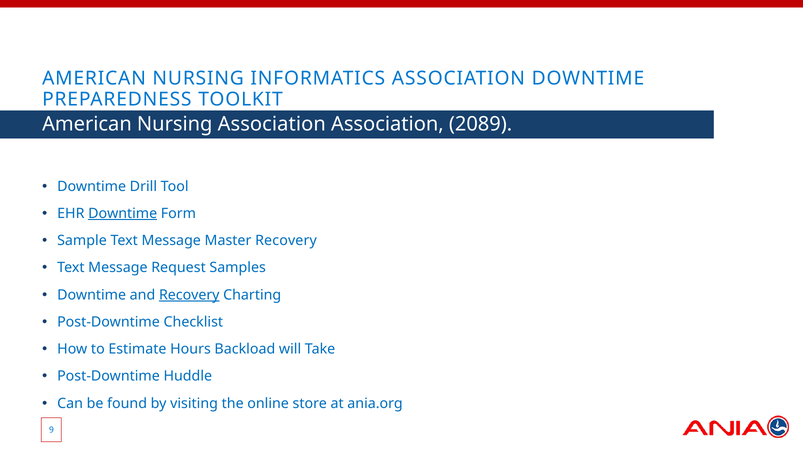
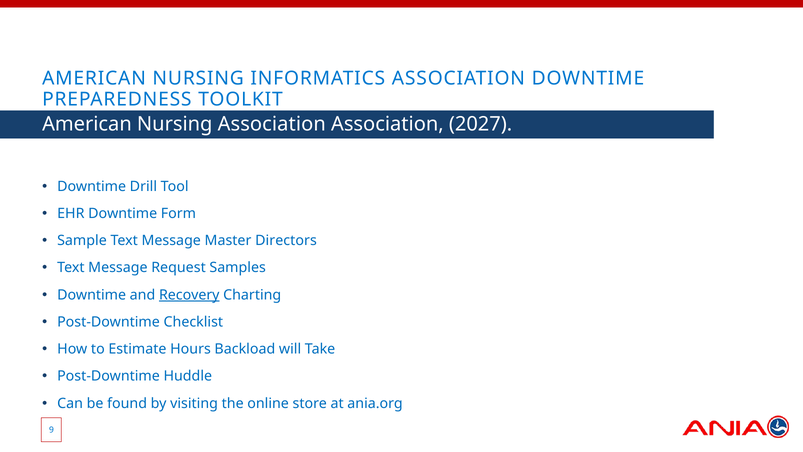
2089: 2089 -> 2027 (481, 124)
Downtime underline: present -> none (123, 213)
Master Recovery: Recovery -> Directors (286, 240)
